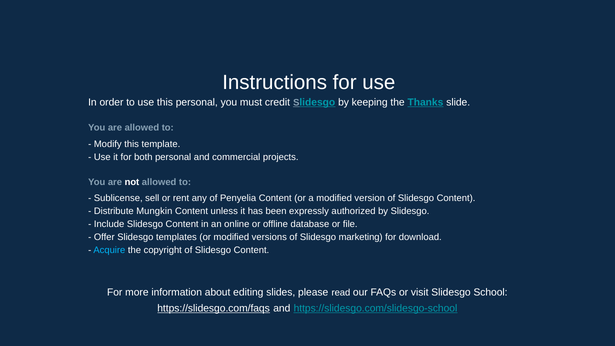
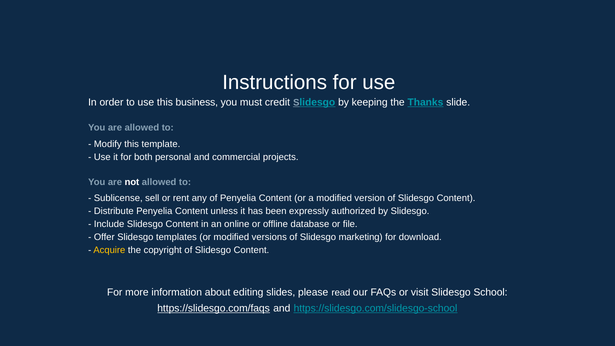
this personal: personal -> business (197, 102)
Distribute Mungkin: Mungkin -> Penyelia (154, 211)
Acquire colour: light blue -> yellow (109, 250)
